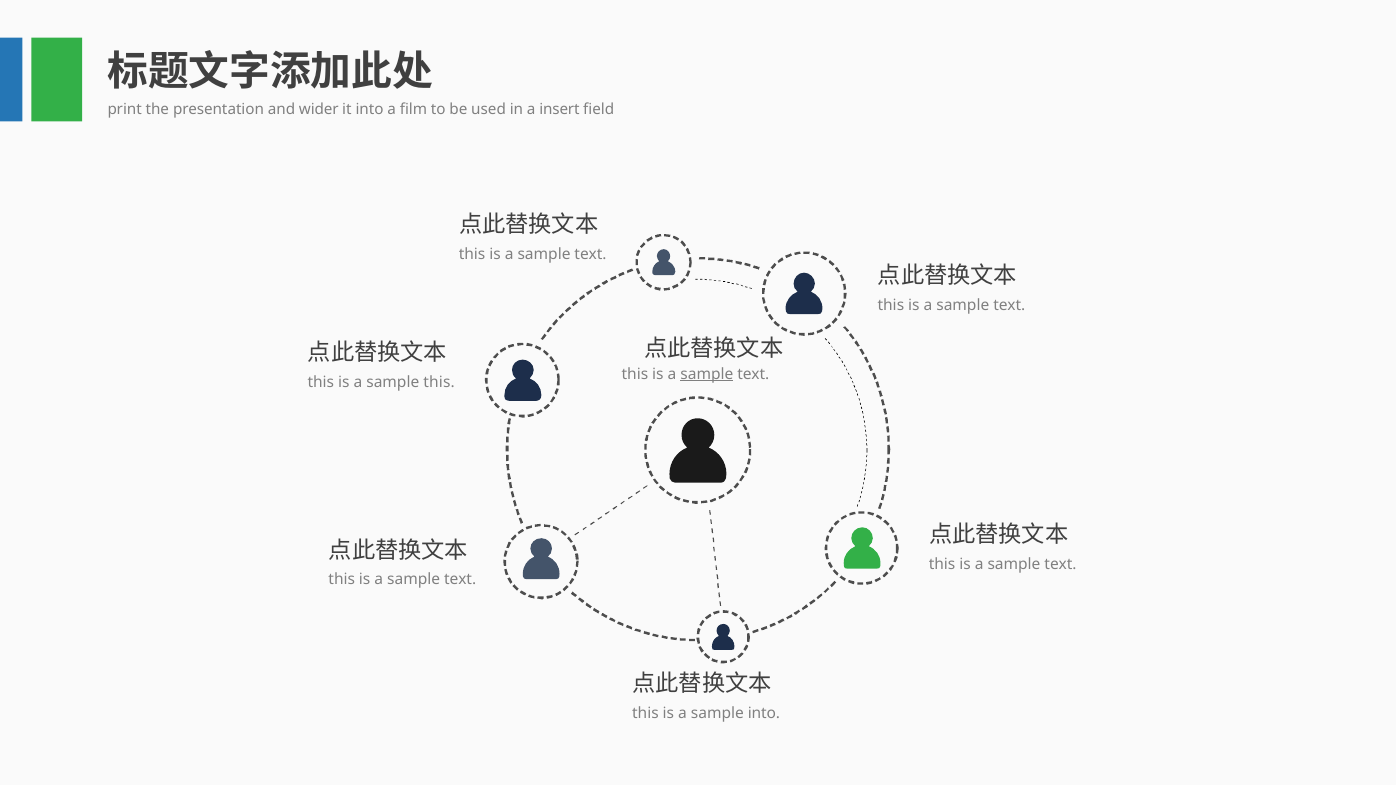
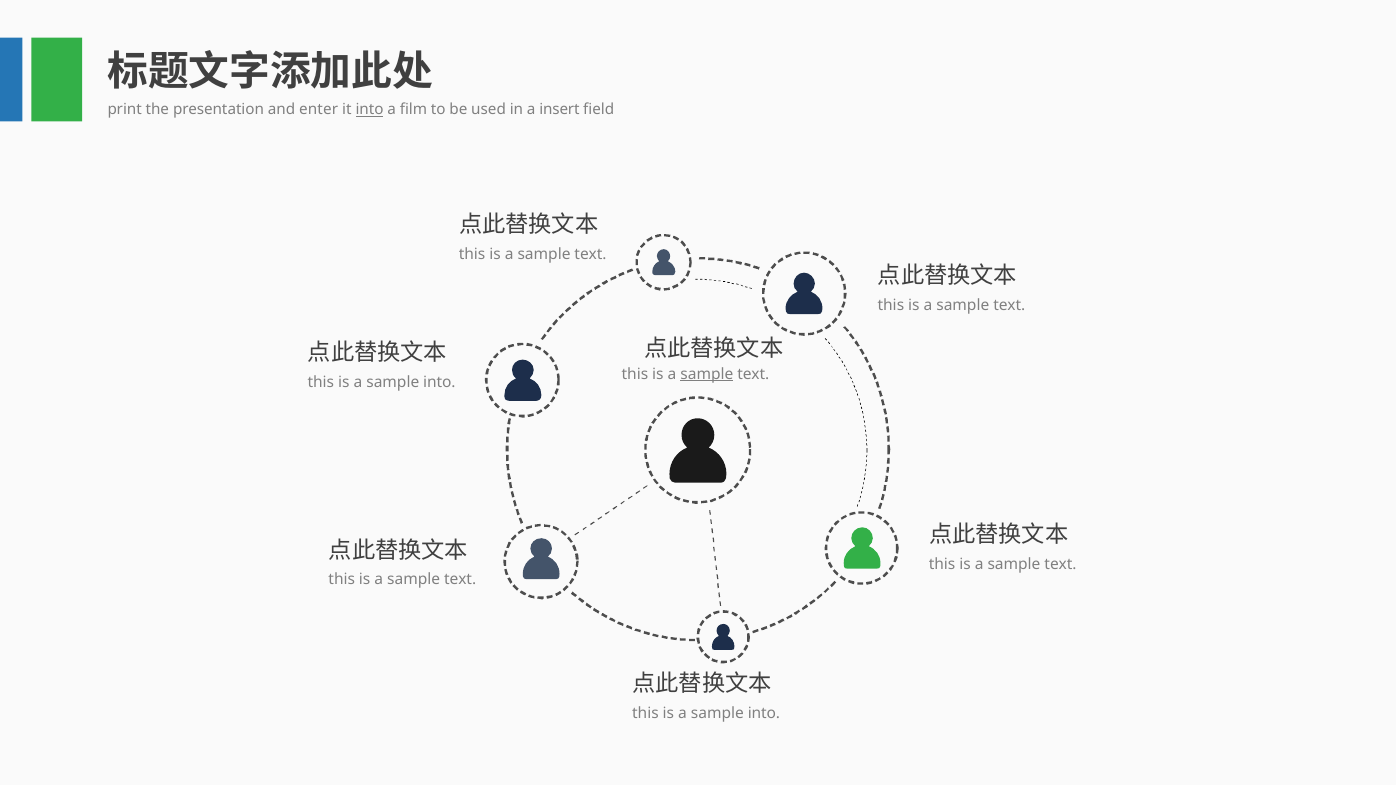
wider: wider -> enter (319, 110)
into underline: none -> present (370, 110)
this: this -> into (439, 382)
